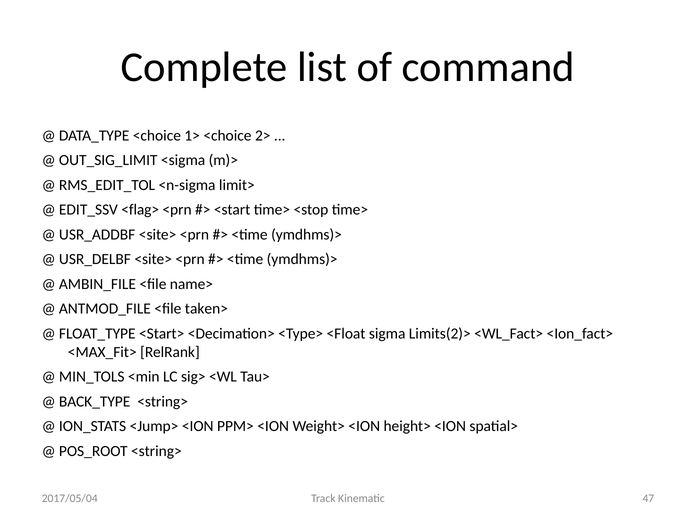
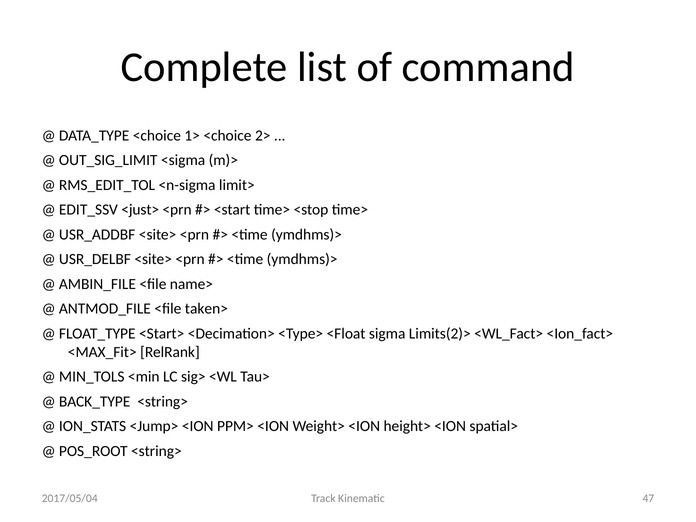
<flag>: <flag> -> <just> (140, 210)
